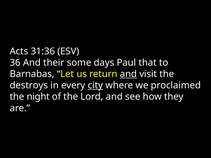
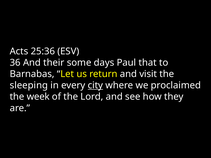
31:36: 31:36 -> 25:36 (43, 51)
and underline: present -> none (128, 74)
destroys: destroys -> sleeping (29, 85)
night: night -> week (38, 97)
